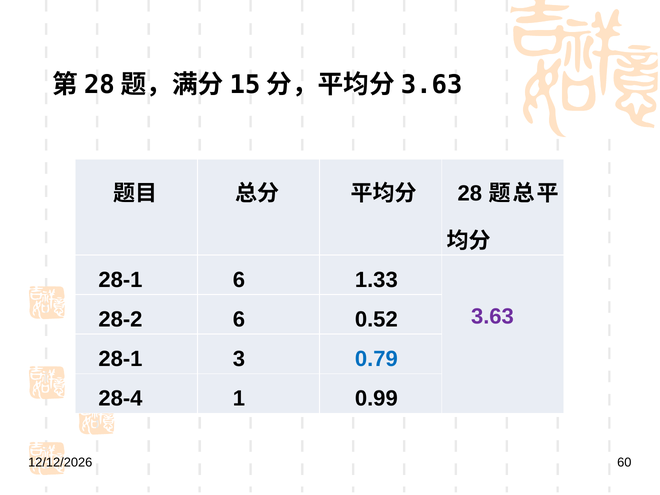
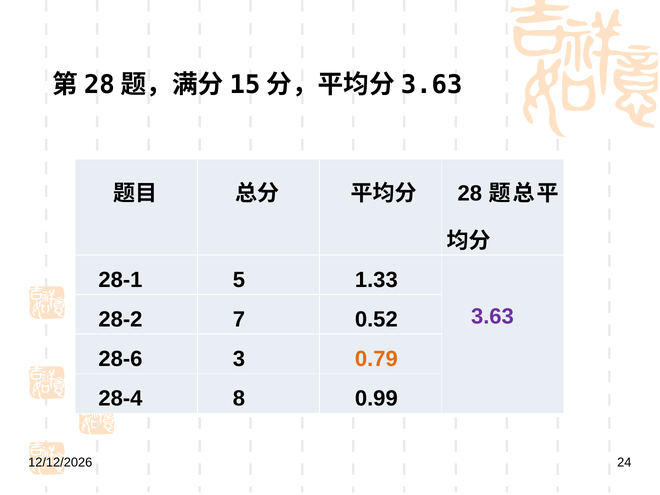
28-1 6: 6 -> 5 (239, 280)
28-2 6: 6 -> 7 (239, 319)
28-1: 28-1 -> 28-6 (120, 359)
0.79 colour: blue -> orange (376, 359)
1: 1 -> 8 (239, 399)
60: 60 -> 24 (624, 463)
